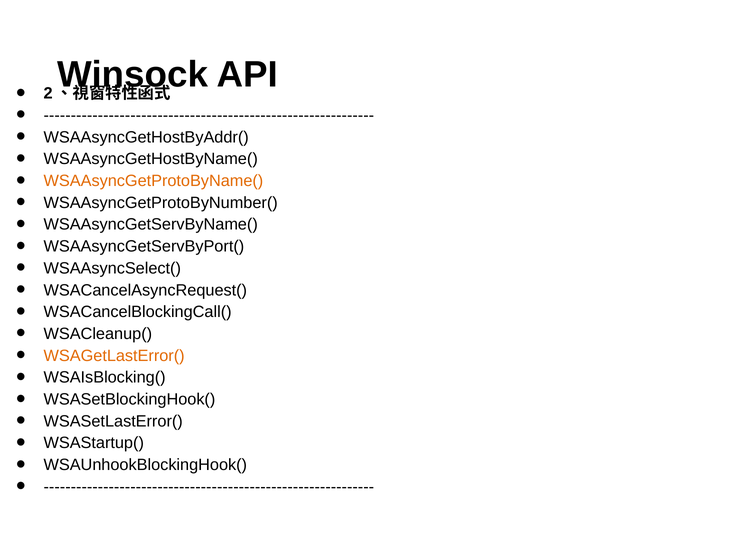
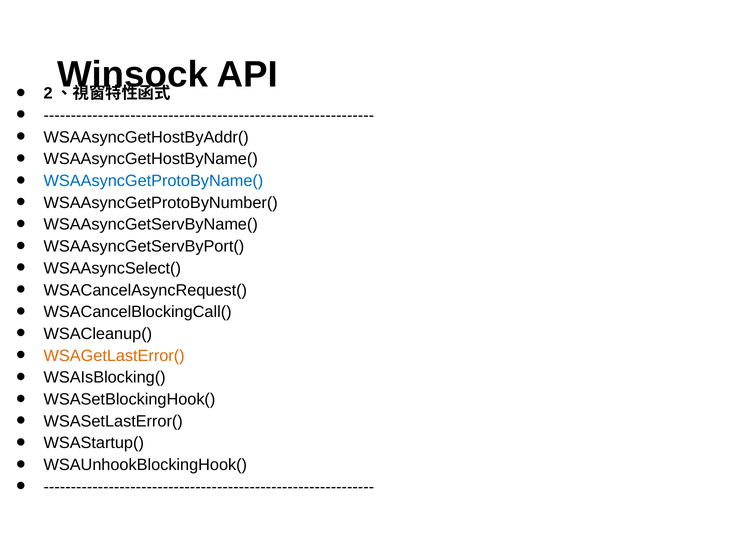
WSAAsyncGetProtoByName( colour: orange -> blue (153, 181)
